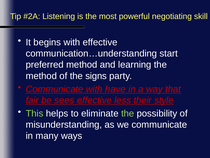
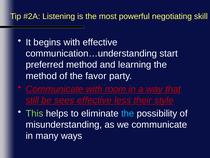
signs: signs -> favor (96, 76)
have: have -> room (116, 89)
fair: fair -> still (32, 100)
the colour: light green -> light blue (128, 113)
